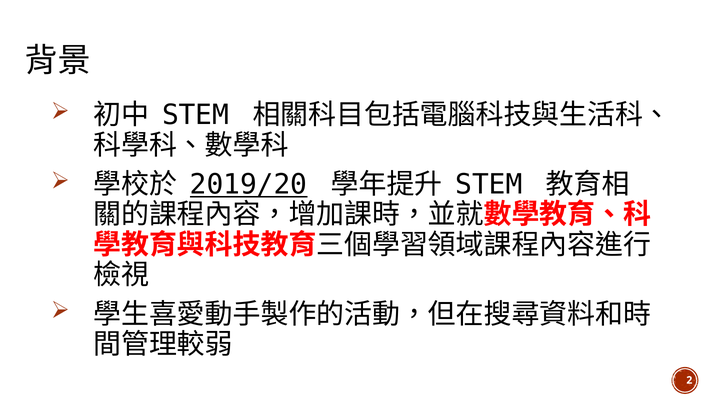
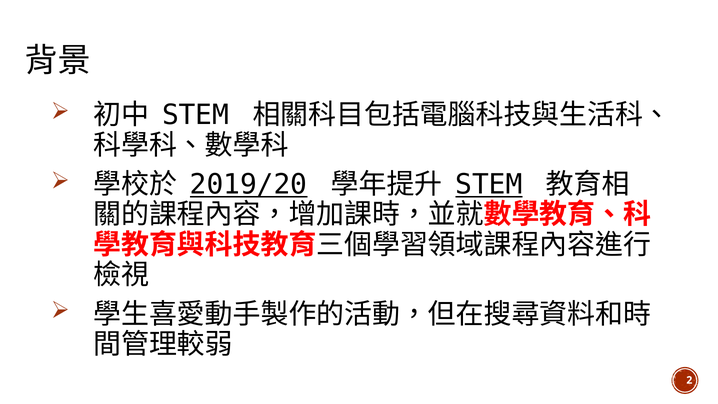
STEM underline: none -> present (489, 185)
